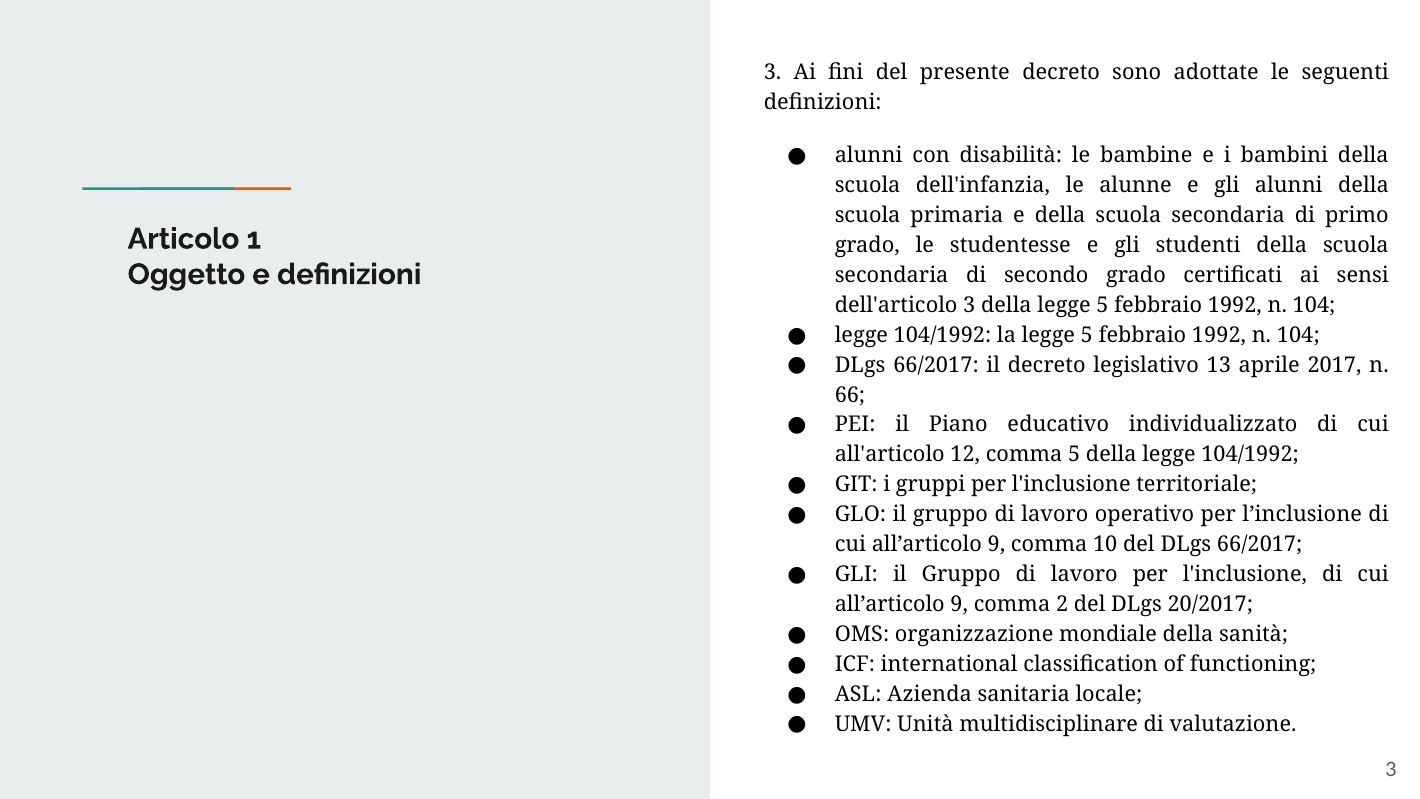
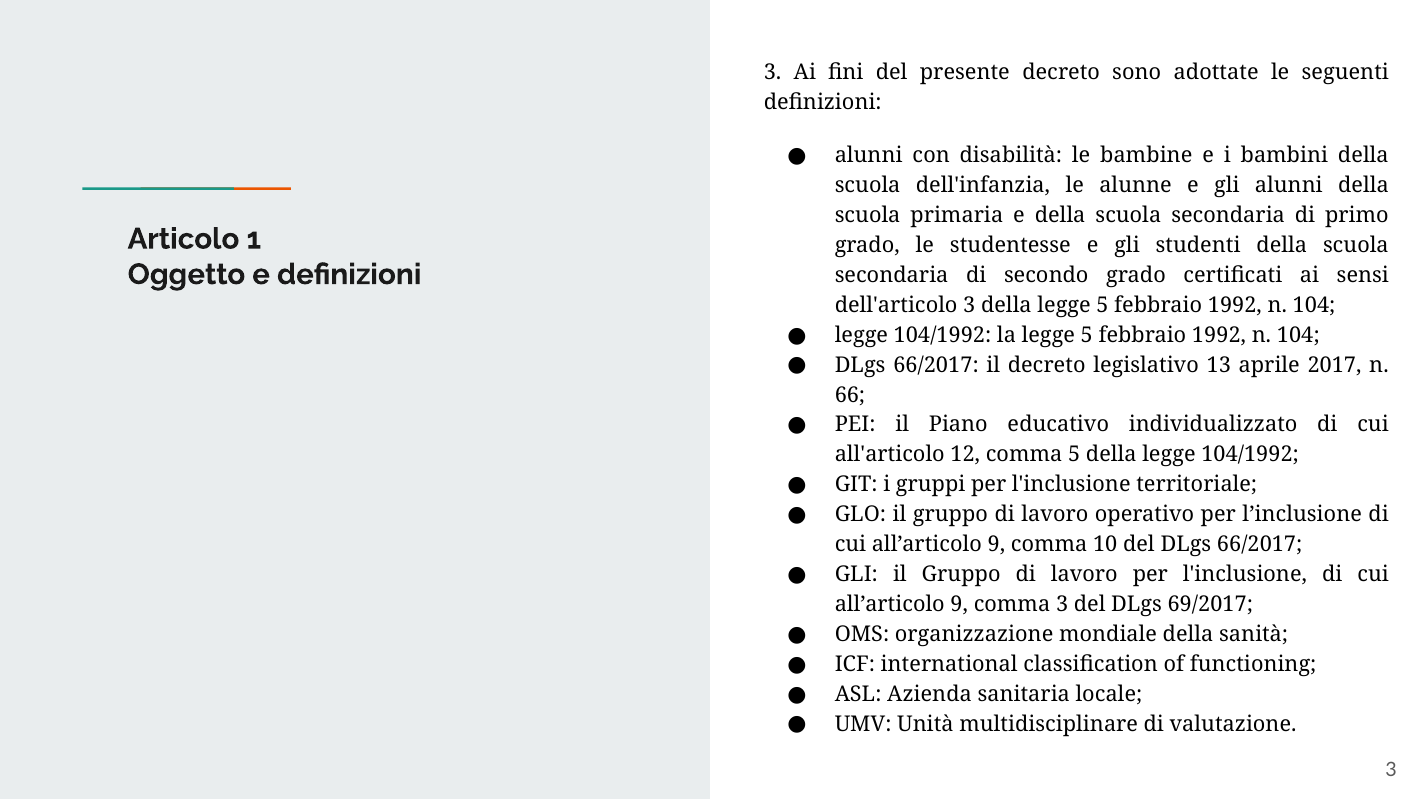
comma 2: 2 -> 3 (1062, 604)
20/2017: 20/2017 -> 69/2017 (1210, 604)
